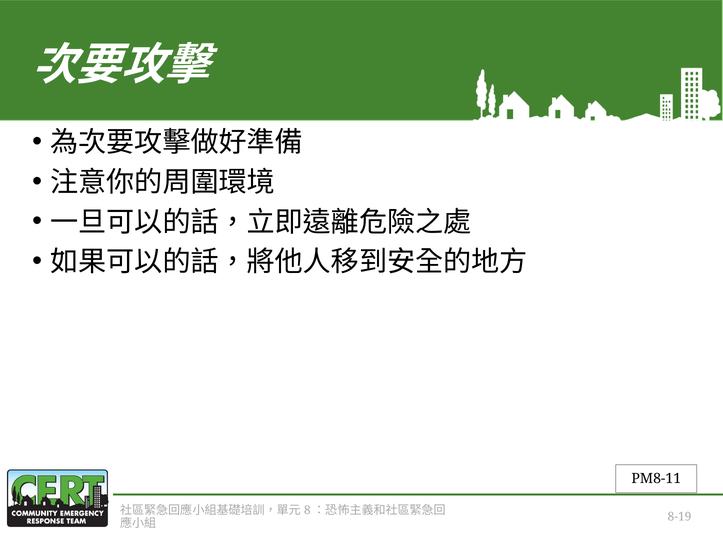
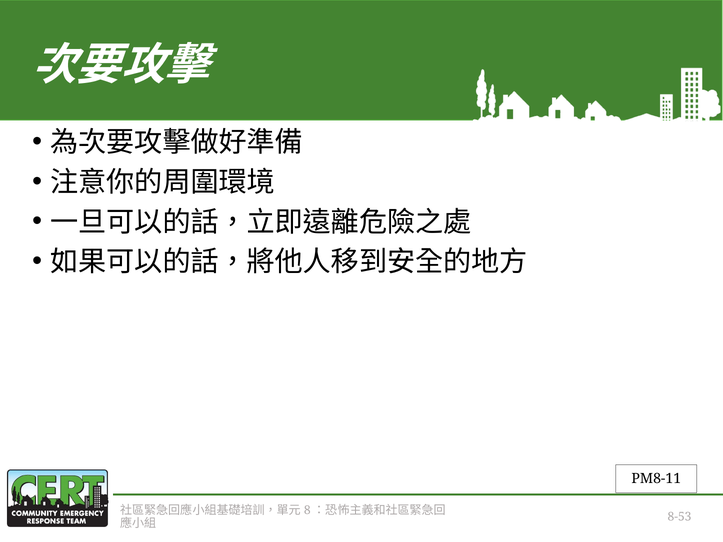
8-19: 8-19 -> 8-53 (680, 517)
